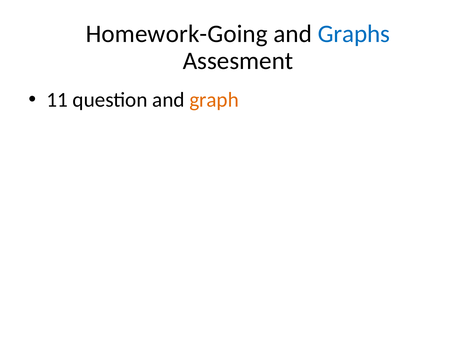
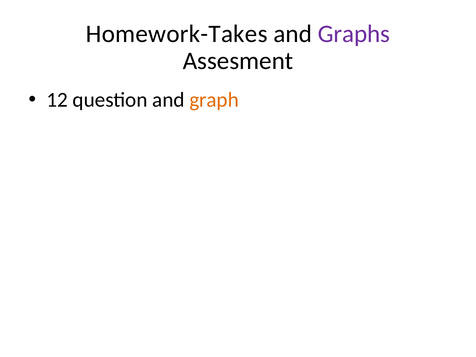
Homework-Going: Homework-Going -> Homework-Takes (177, 34)
Graphs colour: blue -> purple (354, 34)
11: 11 -> 12 (57, 100)
